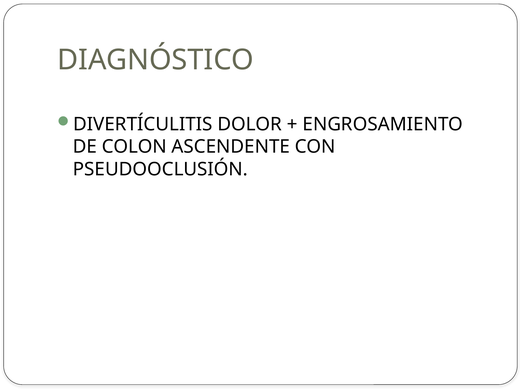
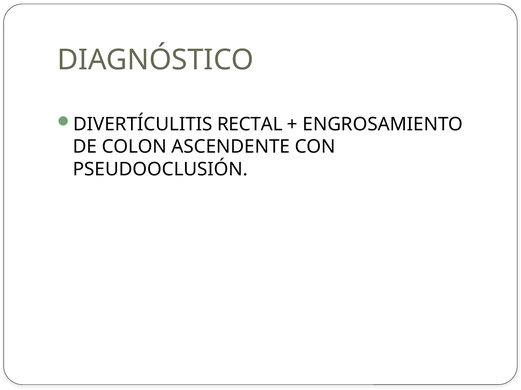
DOLOR: DOLOR -> RECTAL (250, 124)
